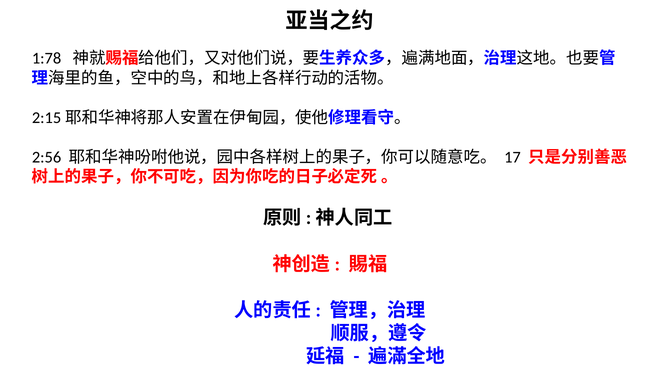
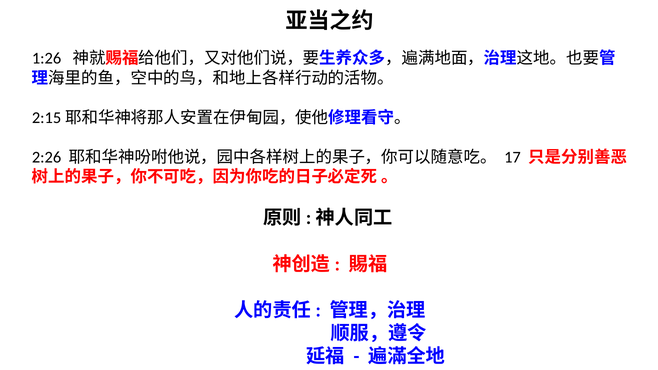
1:78: 1:78 -> 1:26 (47, 58)
2:56: 2:56 -> 2:26 (47, 157)
